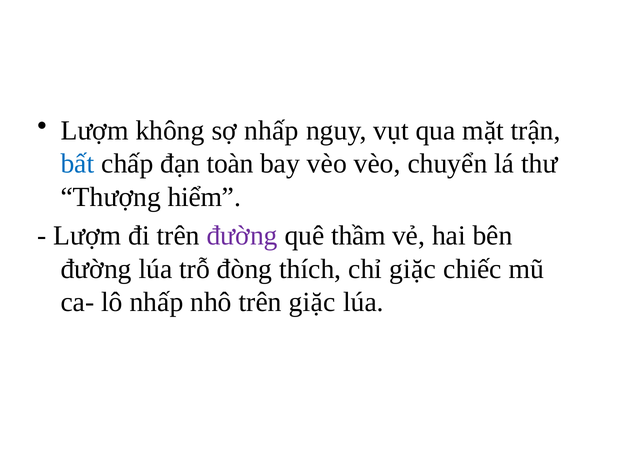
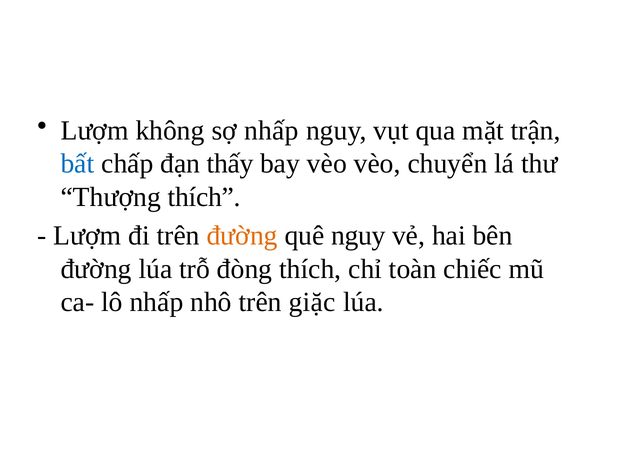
toàn: toàn -> thấy (230, 164)
Thượng hiểm: hiểm -> thích (204, 197)
đường colour: purple -> orange (242, 236)
quê thầm: thầm -> nguy (358, 236)
chỉ giặc: giặc -> toàn (413, 269)
